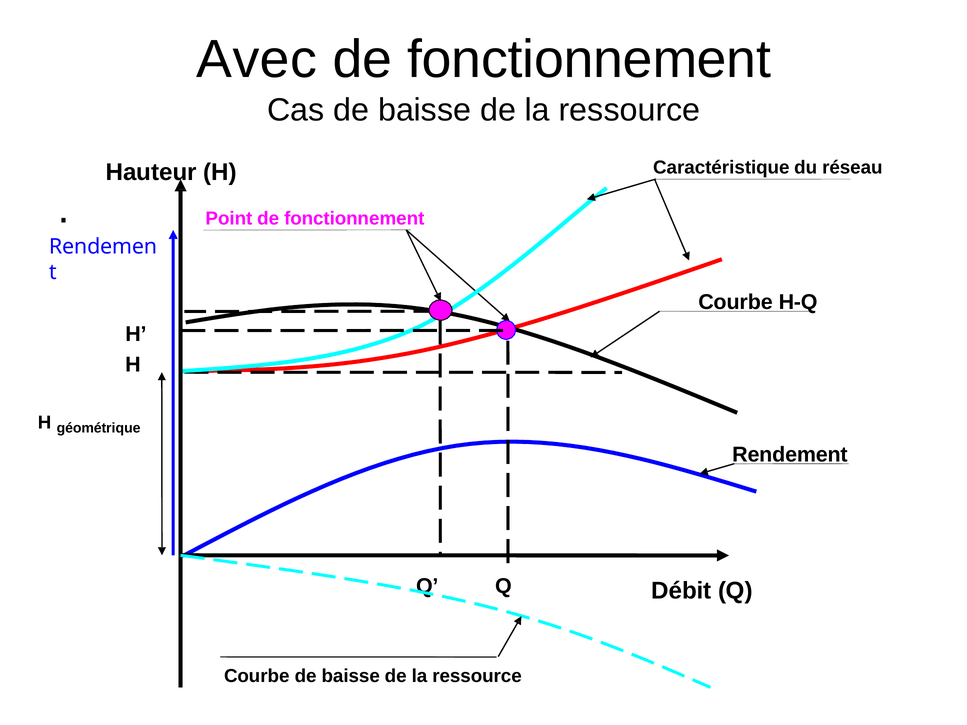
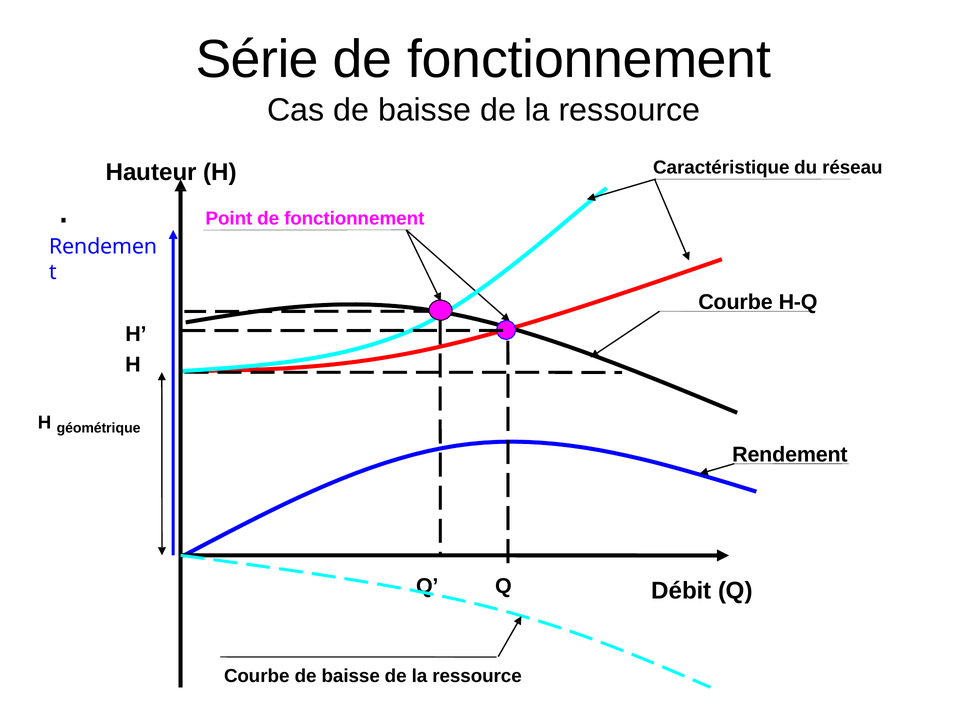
Avec: Avec -> Série (257, 59)
